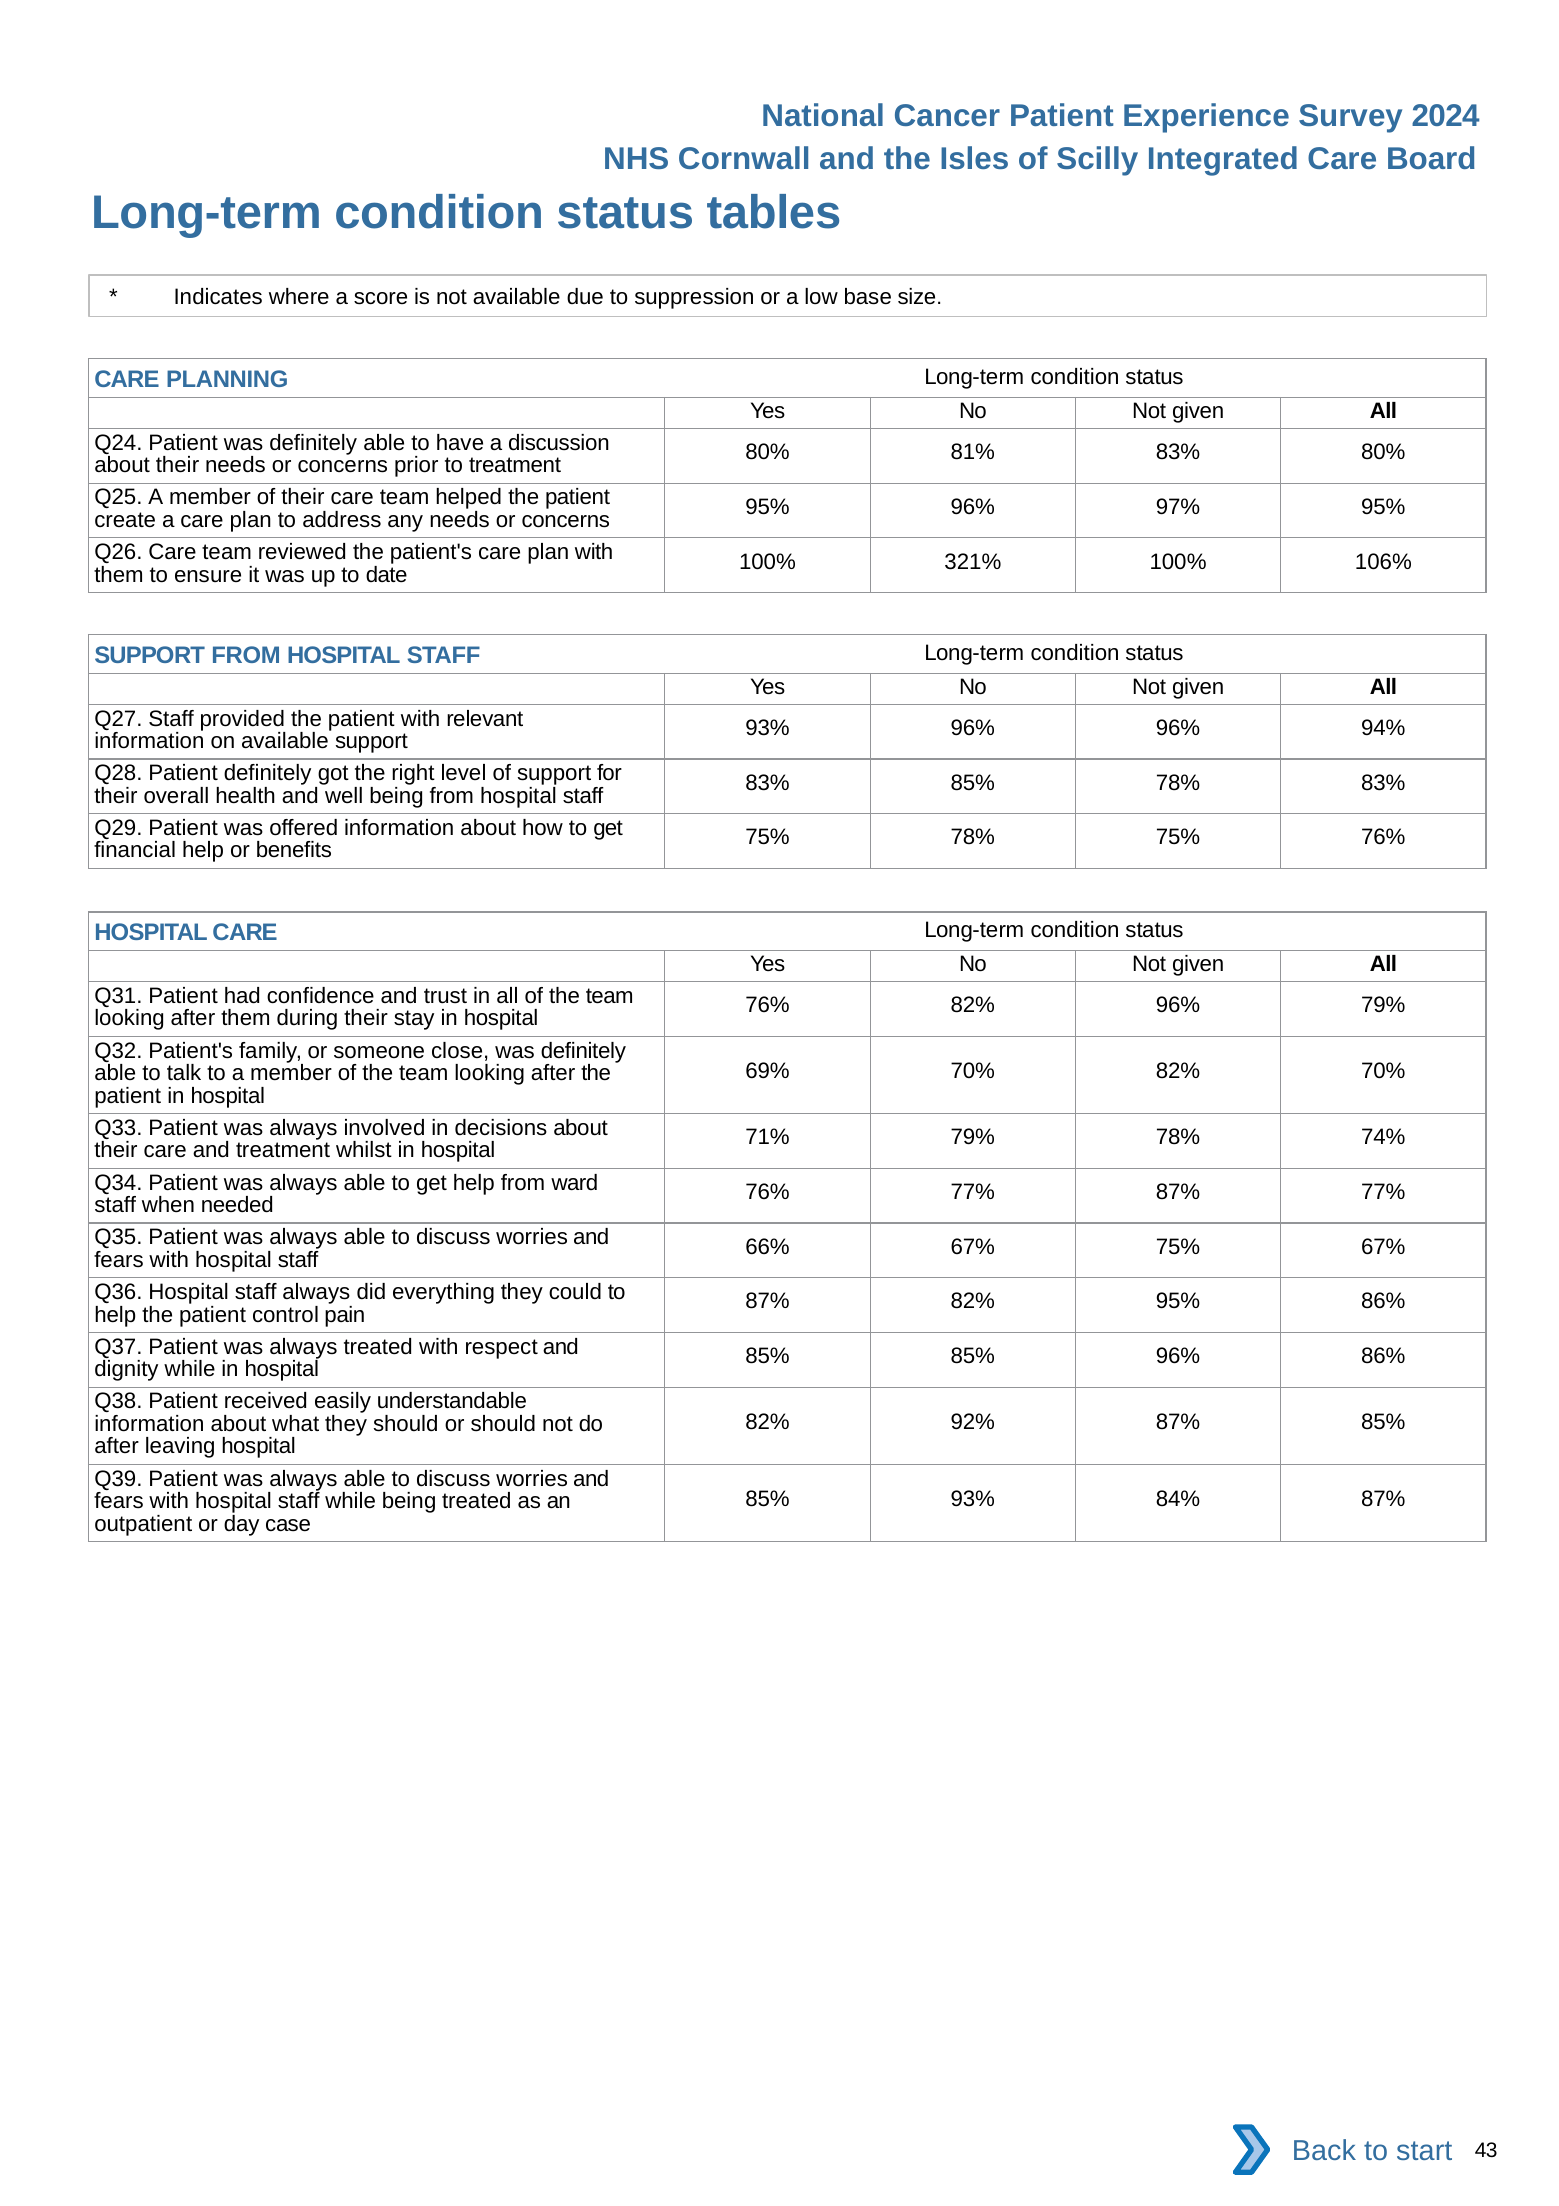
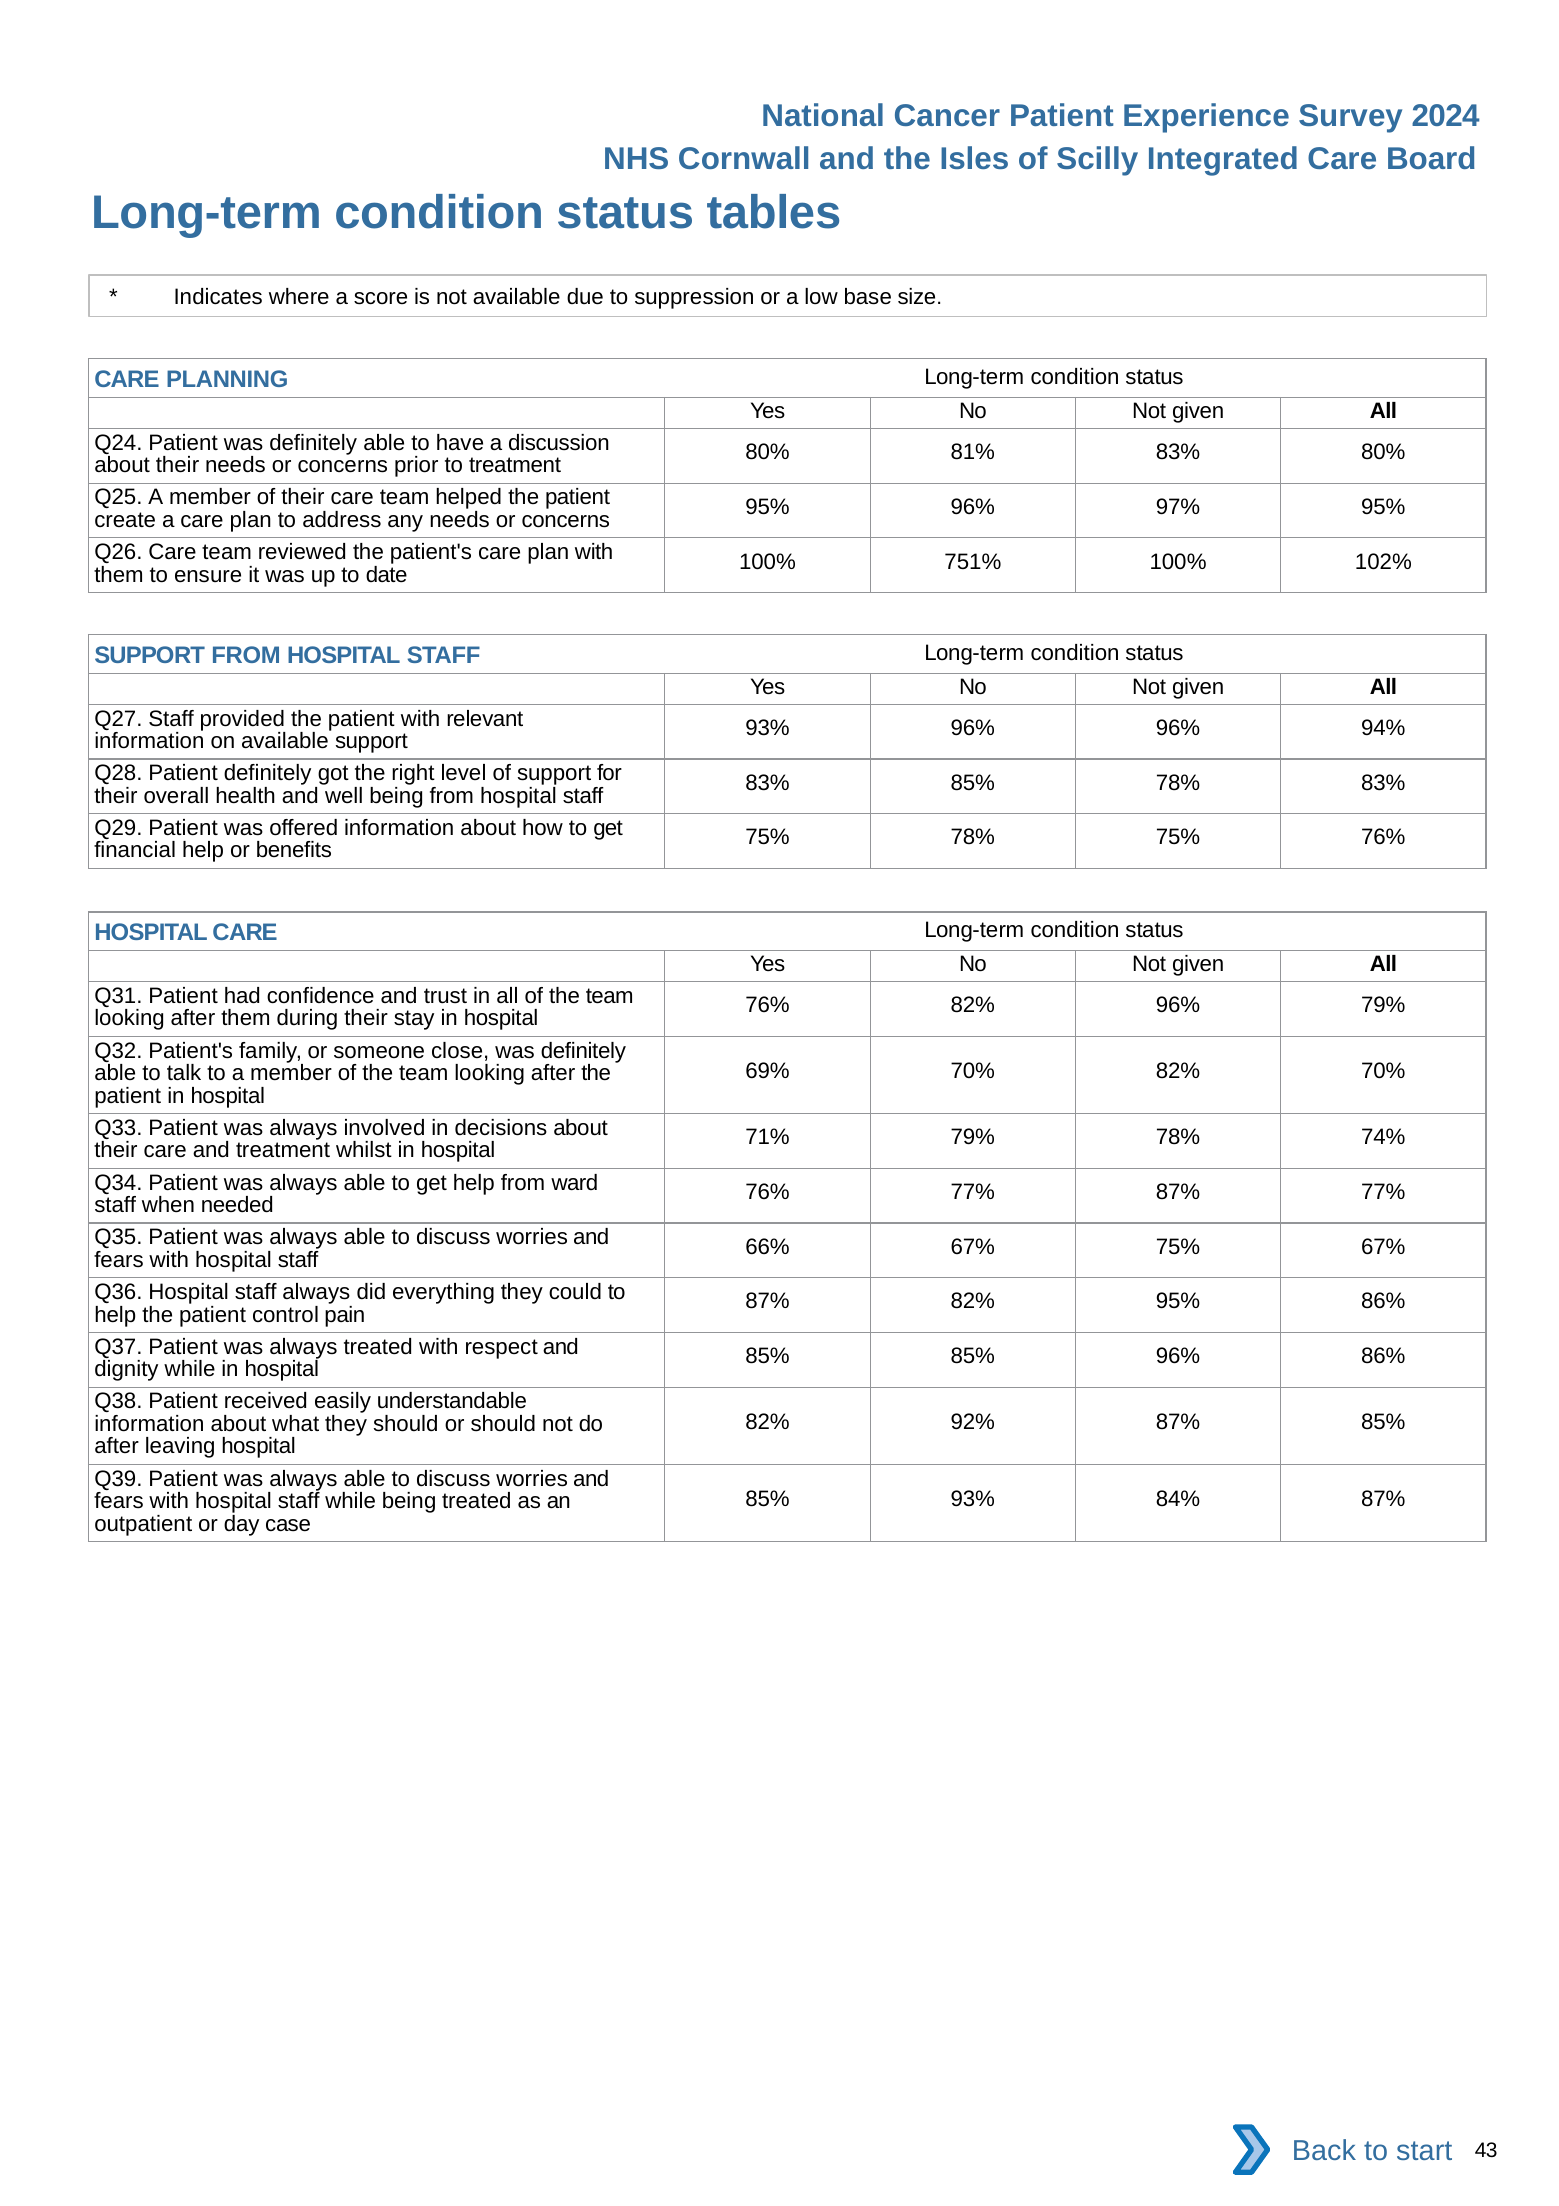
321%: 321% -> 751% (973, 562)
106%: 106% -> 102% (1383, 562)
